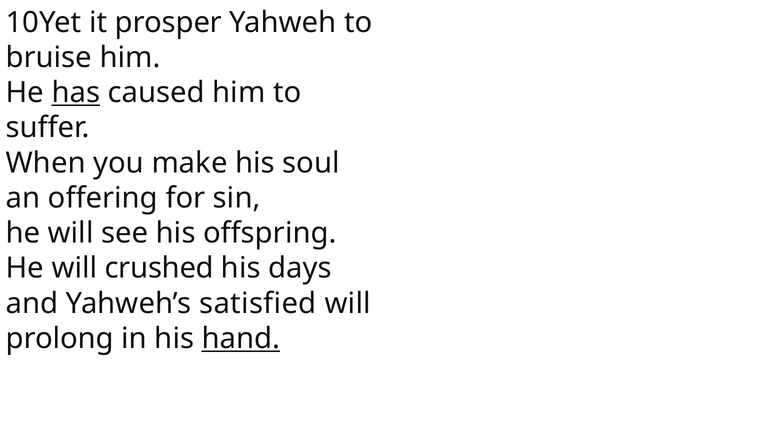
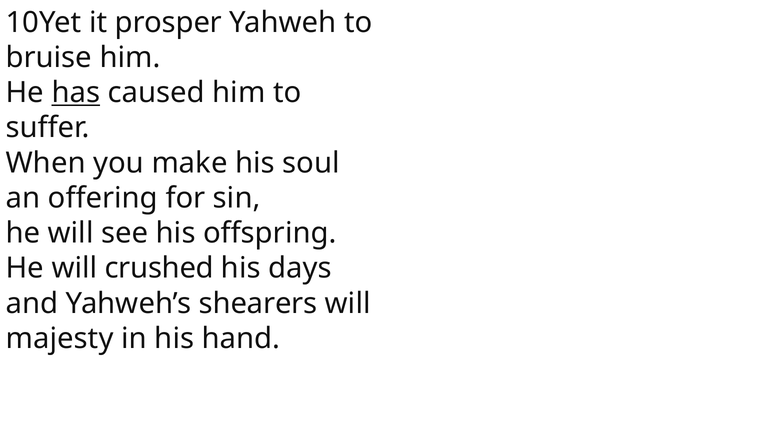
satisfied: satisfied -> shearers (258, 304)
prolong: prolong -> majesty (60, 339)
hand underline: present -> none (241, 339)
